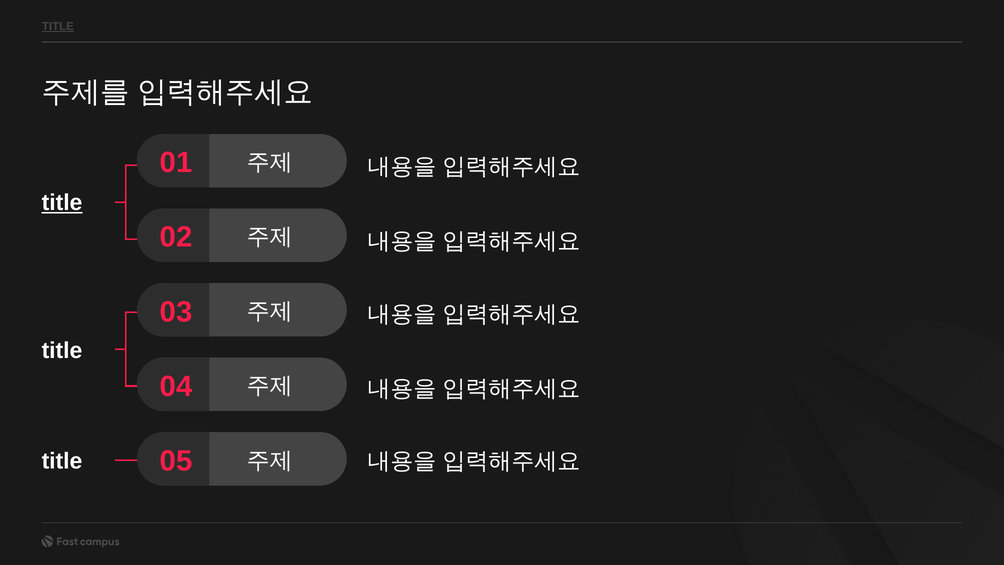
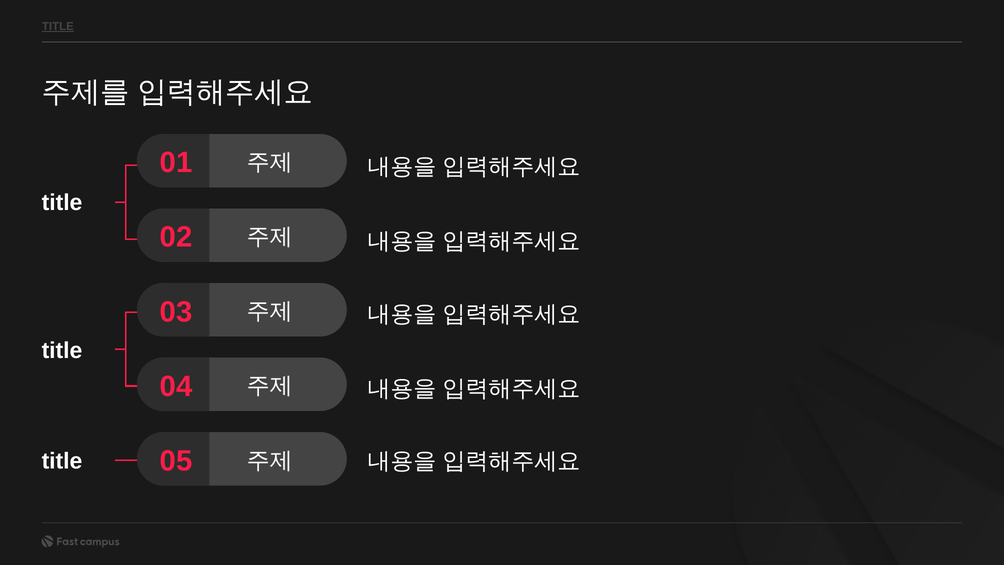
title underline: present -> none (62, 203)
